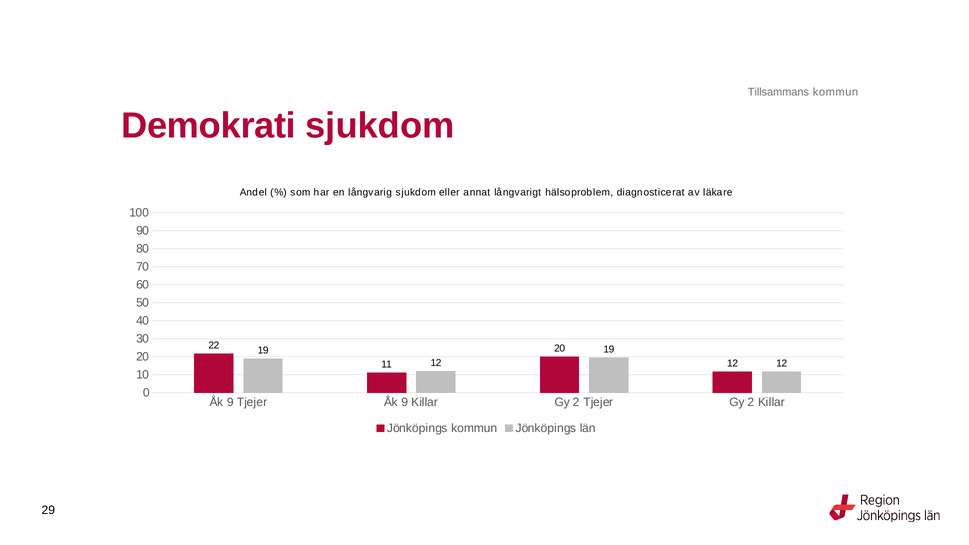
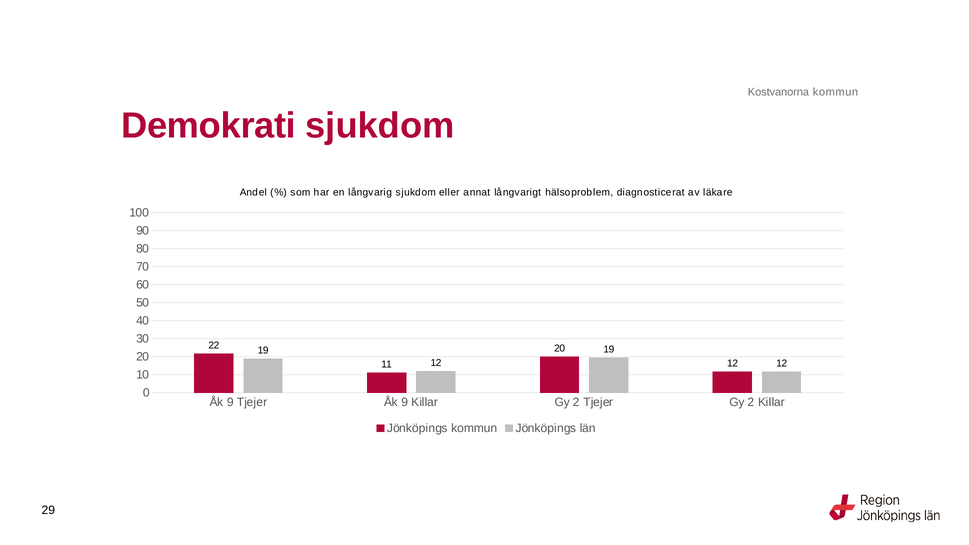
Tillsammans: Tillsammans -> Kostvanorna (778, 92)
